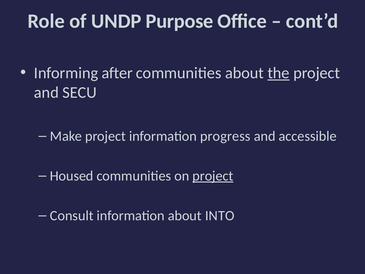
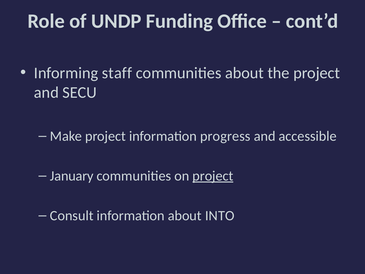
Purpose: Purpose -> Funding (179, 21)
after: after -> staff (117, 73)
the underline: present -> none (279, 73)
Housed: Housed -> January (72, 176)
